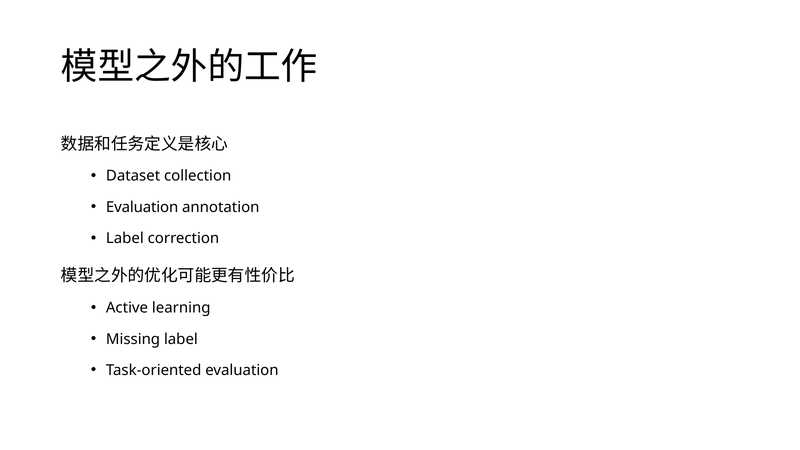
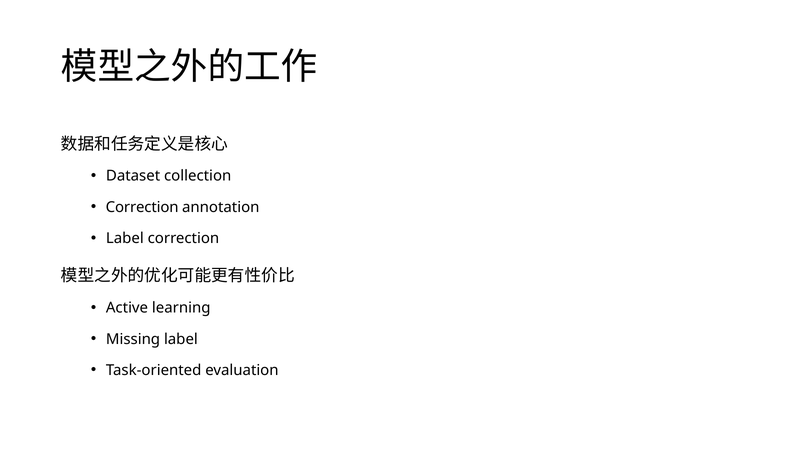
Evaluation: Evaluation -> Correction (142, 207)
